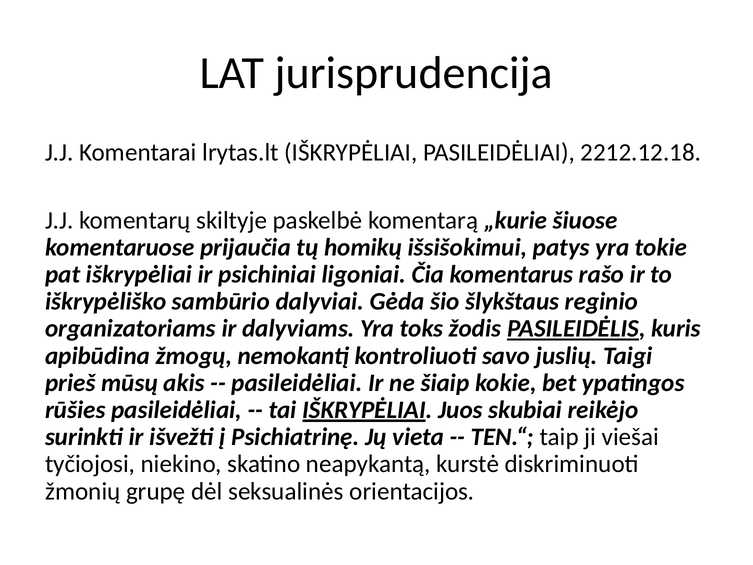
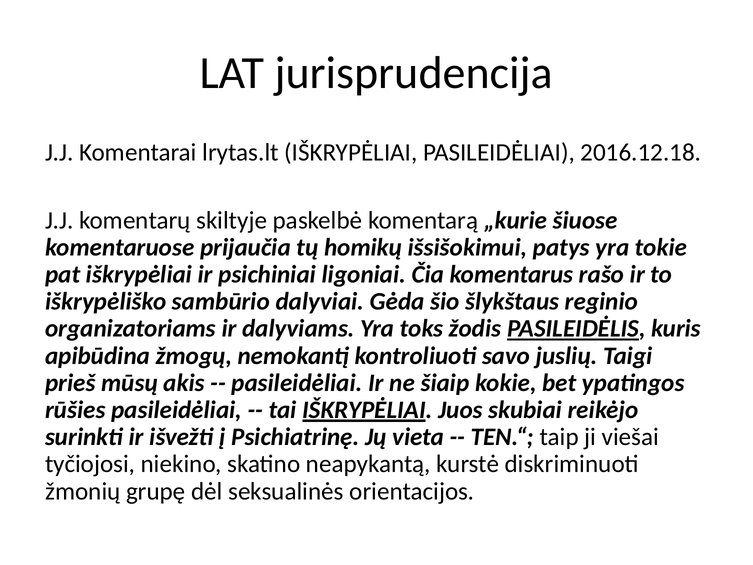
2212.12.18: 2212.12.18 -> 2016.12.18 (641, 152)
